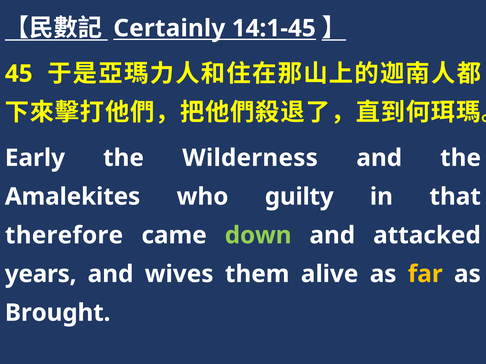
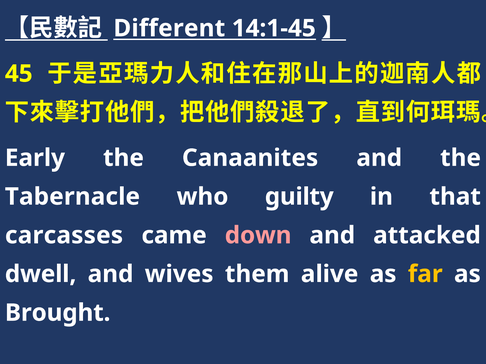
Certainly: Certainly -> Different (169, 28)
Wilderness: Wilderness -> Canaanites (250, 158)
Amalekites: Amalekites -> Tabernacle (72, 197)
therefore: therefore -> carcasses (64, 236)
down colour: light green -> pink (258, 236)
years: years -> dwell (41, 274)
